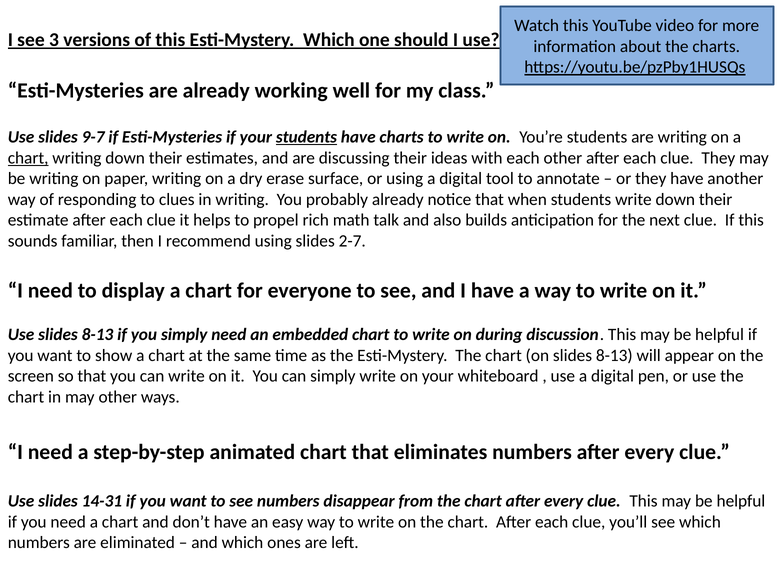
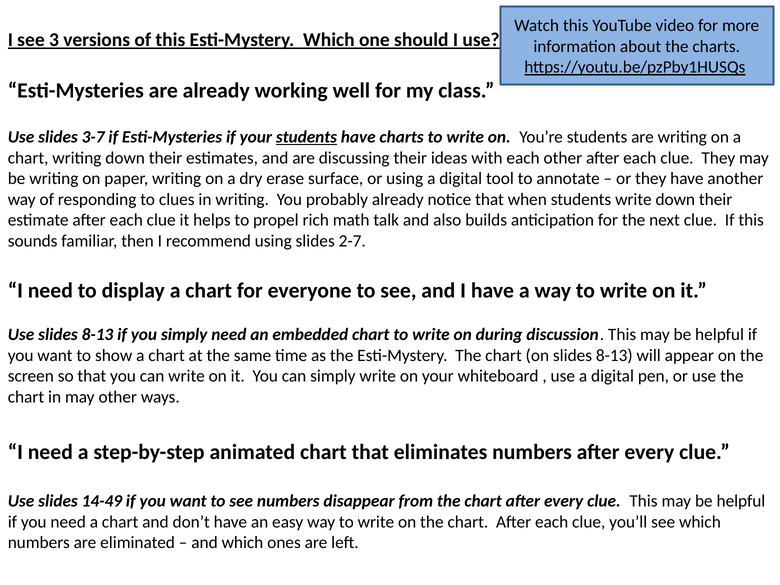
9-7: 9-7 -> 3-7 (93, 137)
chart underline: present -> none (28, 158)
14-31: 14-31 -> 14-49 (102, 501)
